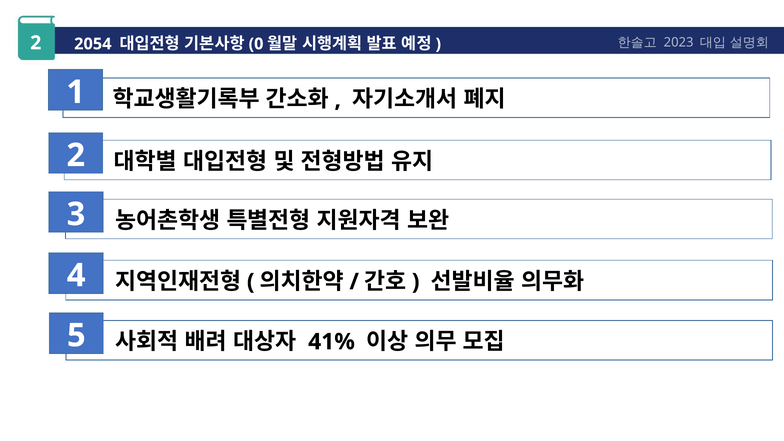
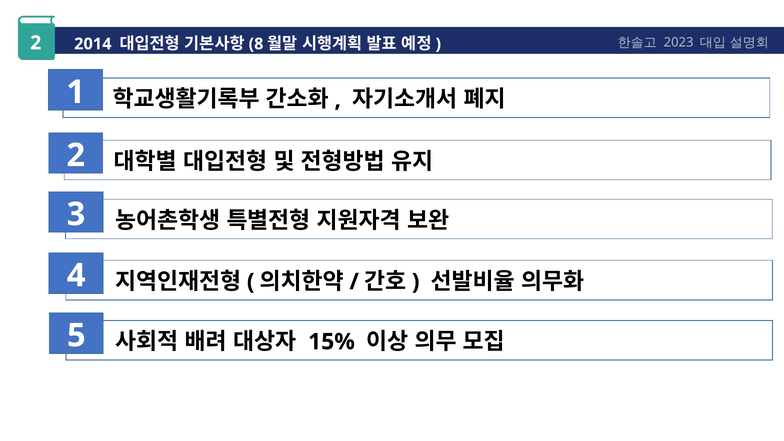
2054: 2054 -> 2014 (93, 44)
0: 0 -> 8 (256, 44)
41%: 41% -> 15% (332, 342)
